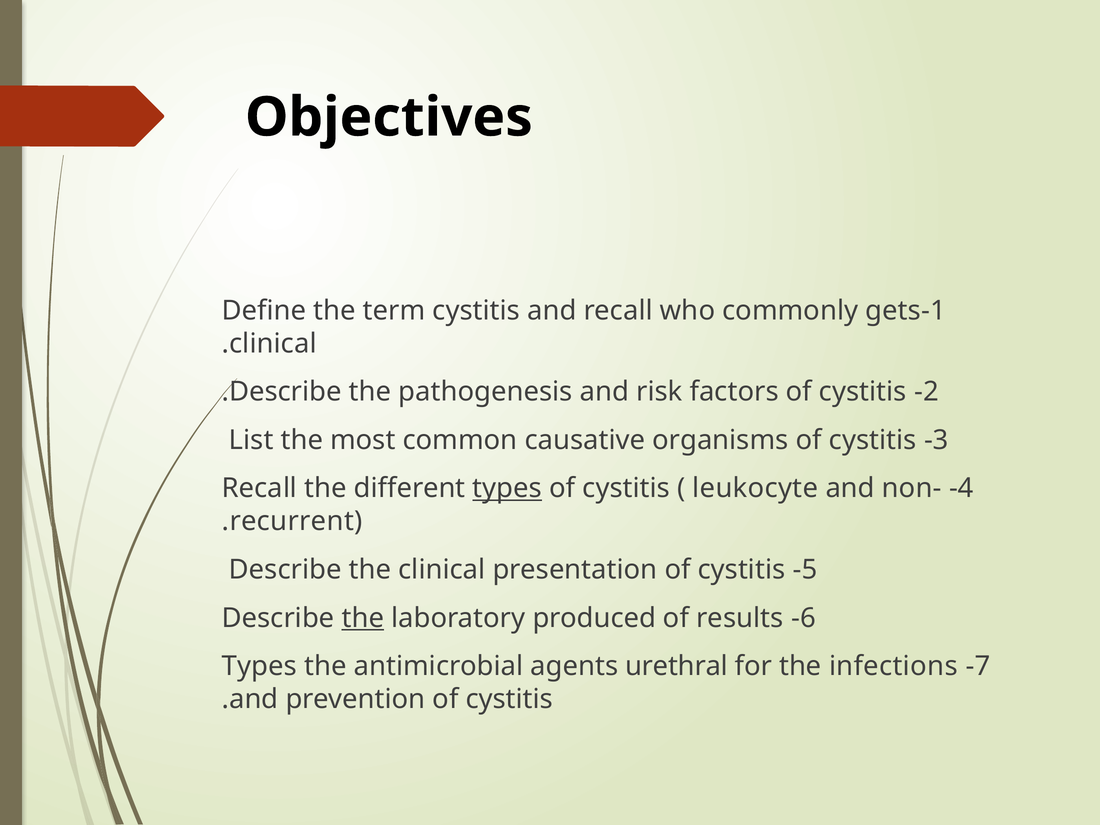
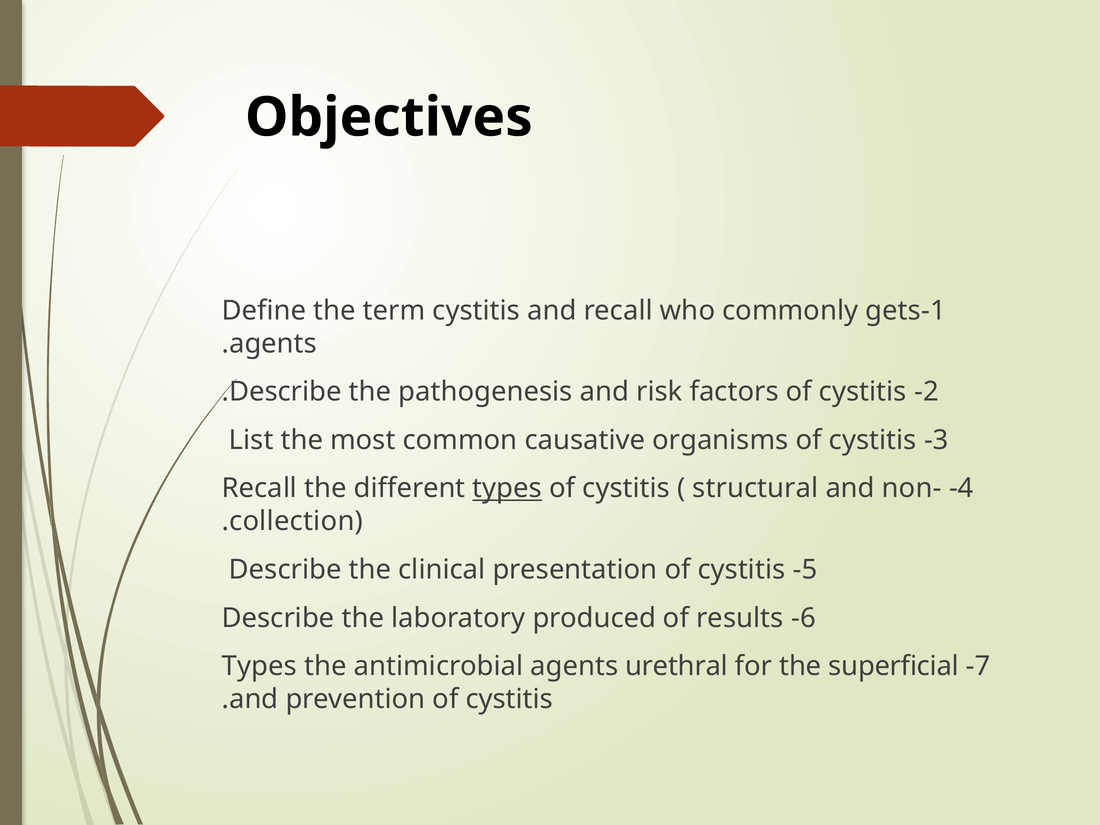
clinical: clinical -> agents (273, 344)
leukocyte: leukocyte -> structural (755, 488)
recurrent: recurrent -> collection (296, 521)
the underline: present -> none (363, 618)
infections: infections -> superficial (894, 666)
